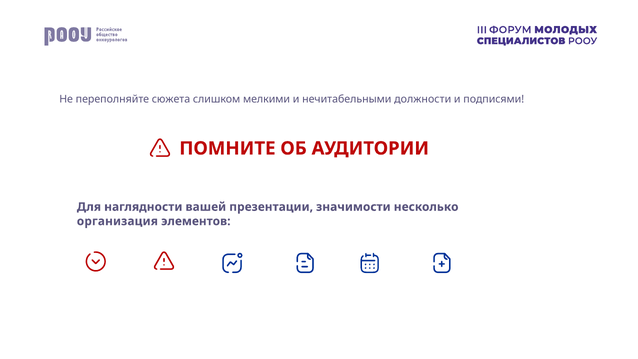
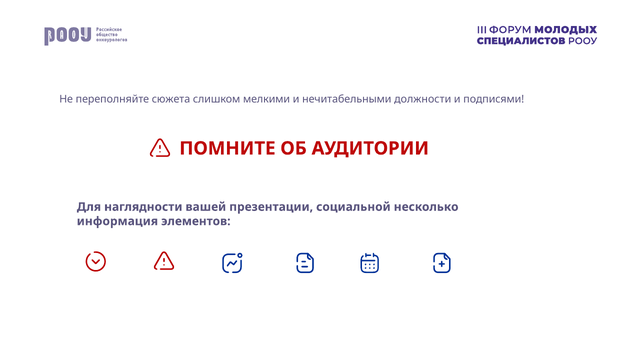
значимости: значимости -> социальной (353, 207)
организация: организация -> информация (117, 221)
